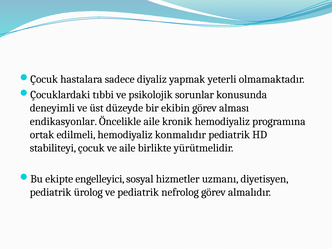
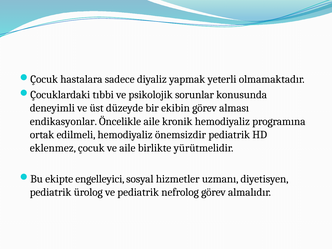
konmalıdır: konmalıdır -> önemsizdir (180, 135)
stabiliteyi: stabiliteyi -> eklenmez (53, 148)
